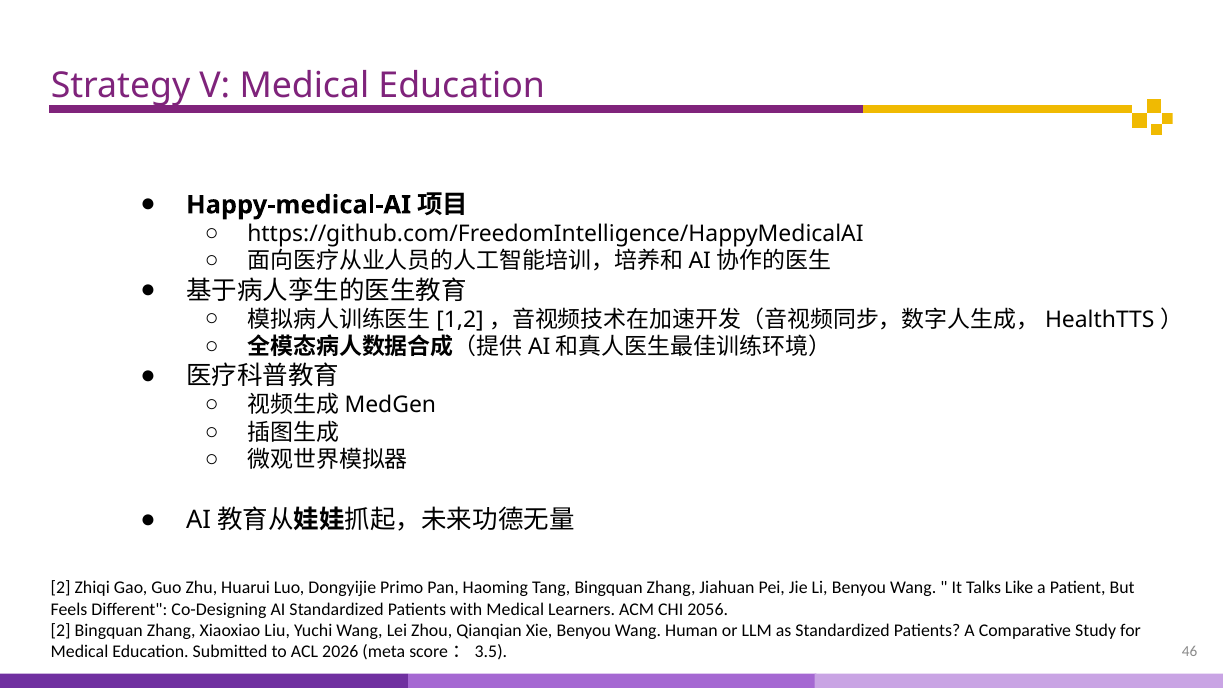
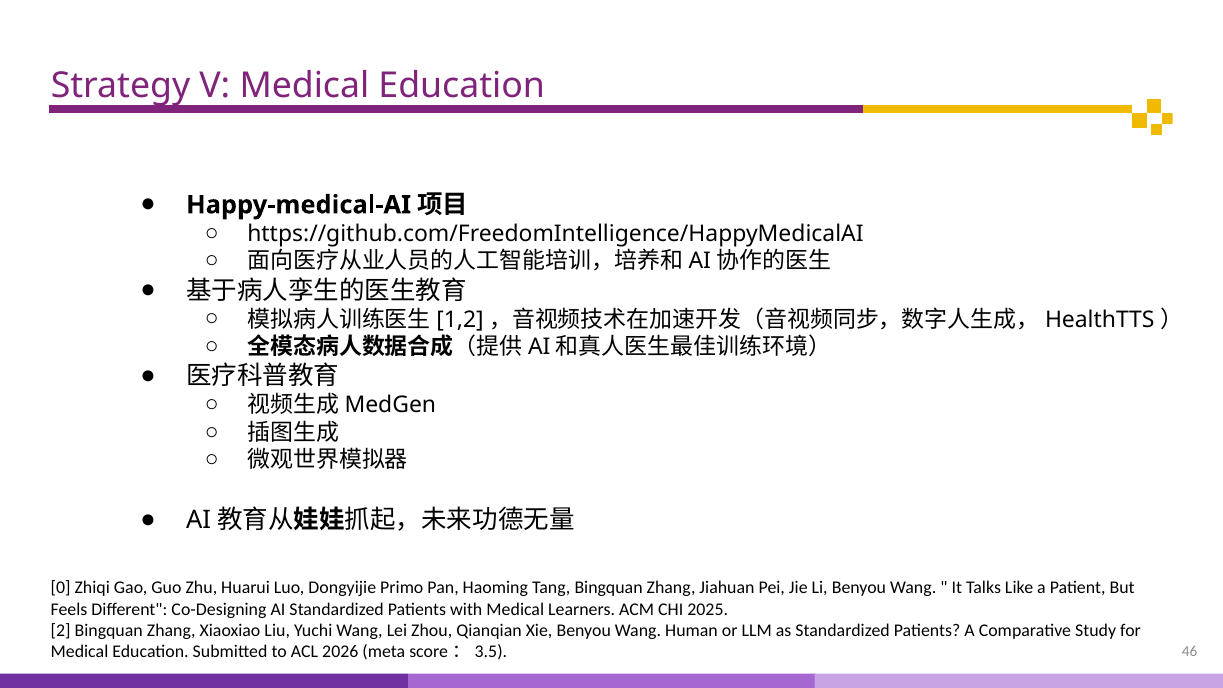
2: 2 -> 0 (61, 588)
2056: 2056 -> 2025 (708, 609)
